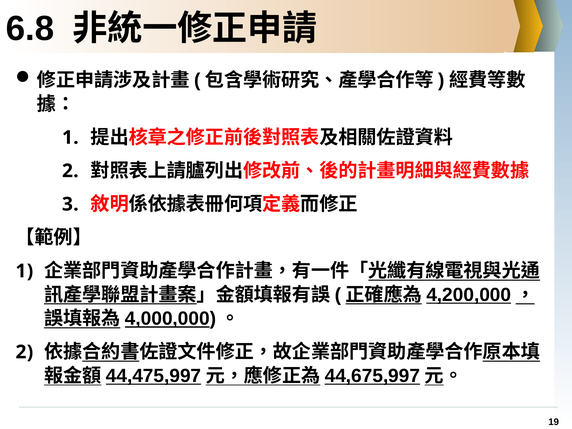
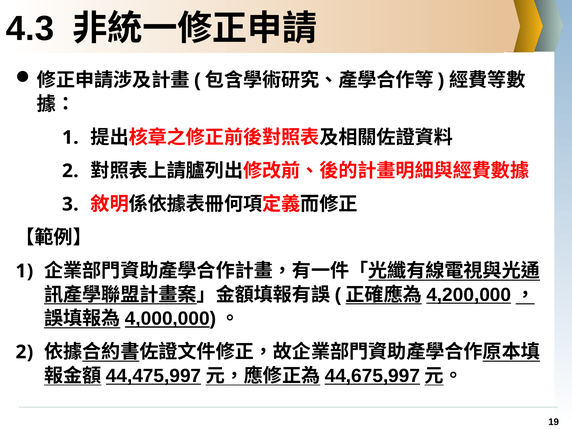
6.8: 6.8 -> 4.3 (30, 29)
